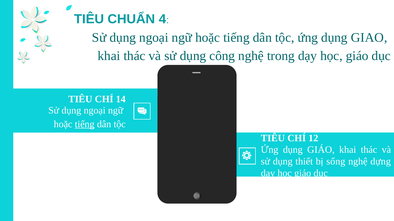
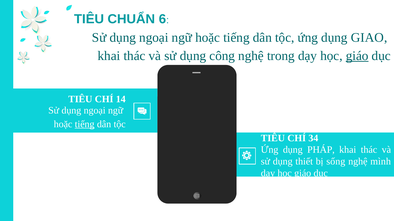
4: 4 -> 6 (162, 19)
giáo underline: none -> present (357, 56)
12: 12 -> 34 (313, 139)
dụng GIÁO: GIÁO -> PHÁP (321, 150)
dựng: dựng -> mình (381, 162)
